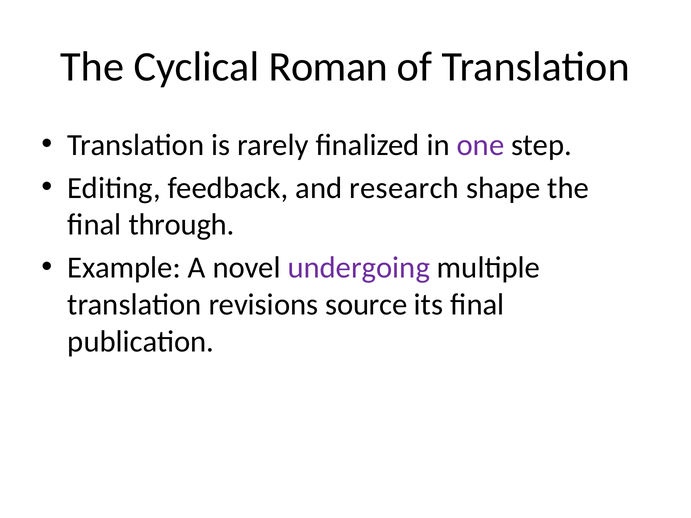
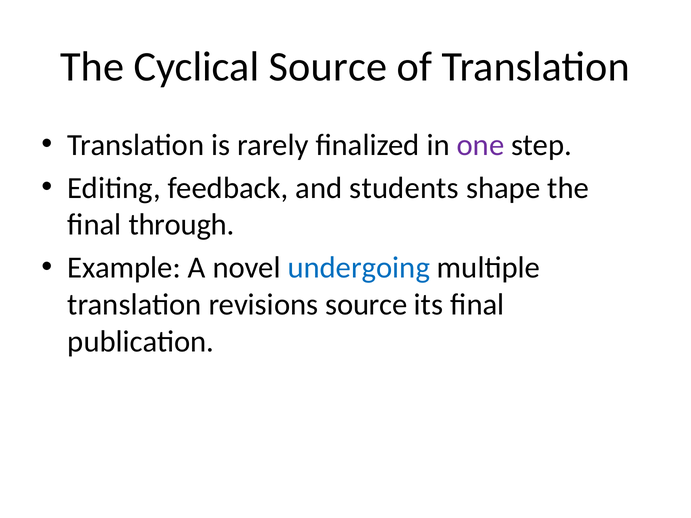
Cyclical Roman: Roman -> Source (328, 67)
research: research -> students (404, 188)
undergoing colour: purple -> blue (359, 268)
